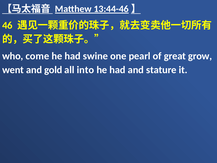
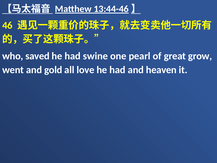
come: come -> saved (37, 56)
into: into -> love (85, 70)
stature: stature -> heaven (161, 70)
